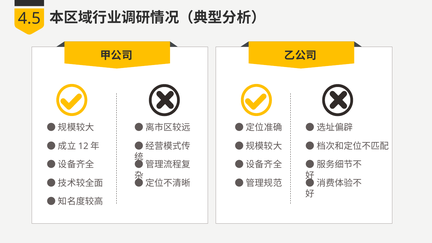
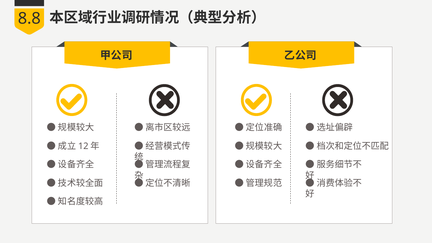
4.5: 4.5 -> 8.8 (29, 19)
